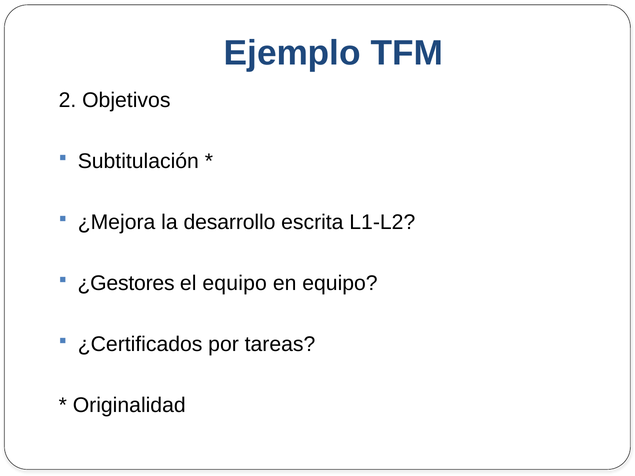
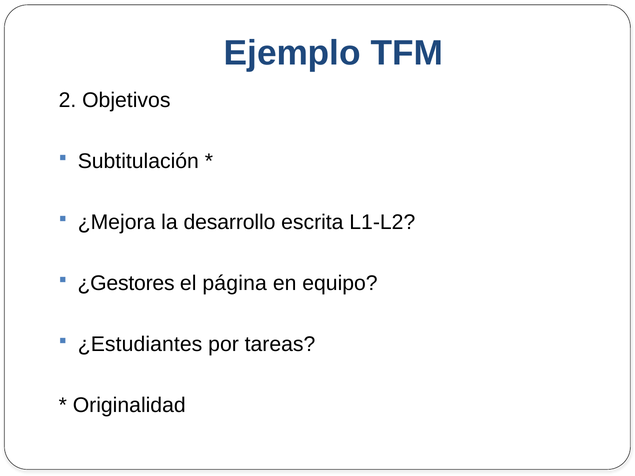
el equipo: equipo -> página (235, 284)
¿Certificados: ¿Certificados -> ¿Estudiantes (140, 345)
